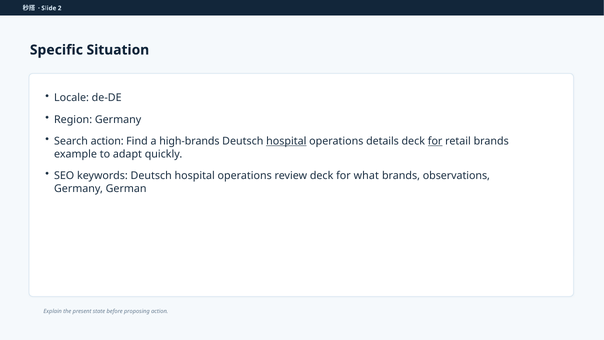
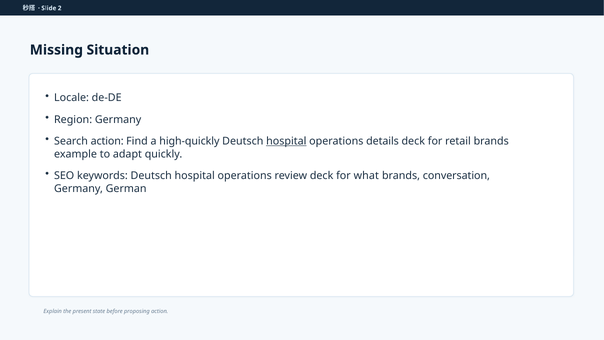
Specific: Specific -> Missing (56, 50)
high-brands: high-brands -> high-quickly (189, 141)
for underline: present -> none (435, 141)
observations: observations -> conversation (456, 176)
